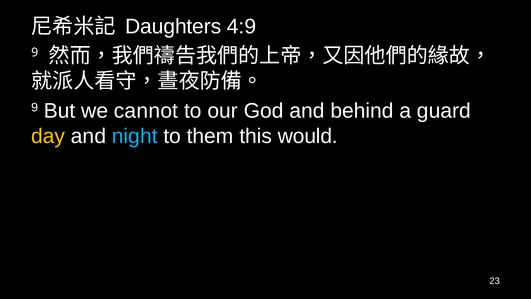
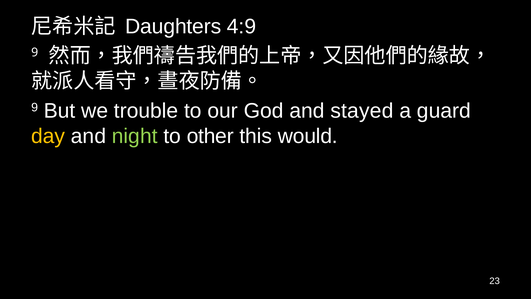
cannot: cannot -> trouble (146, 111)
behind: behind -> stayed (362, 111)
night colour: light blue -> light green (135, 136)
them: them -> other (210, 136)
